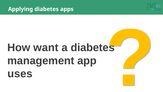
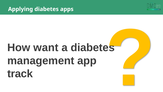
uses: uses -> track (20, 74)
